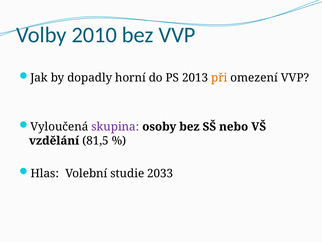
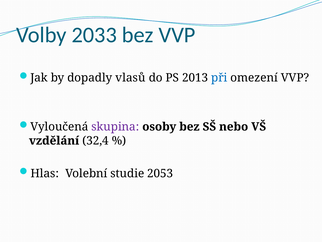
2010: 2010 -> 2033 (94, 35)
horní: horní -> vlasů (130, 78)
při colour: orange -> blue (219, 78)
81,5: 81,5 -> 32,4 (96, 140)
2033: 2033 -> 2053 (160, 173)
